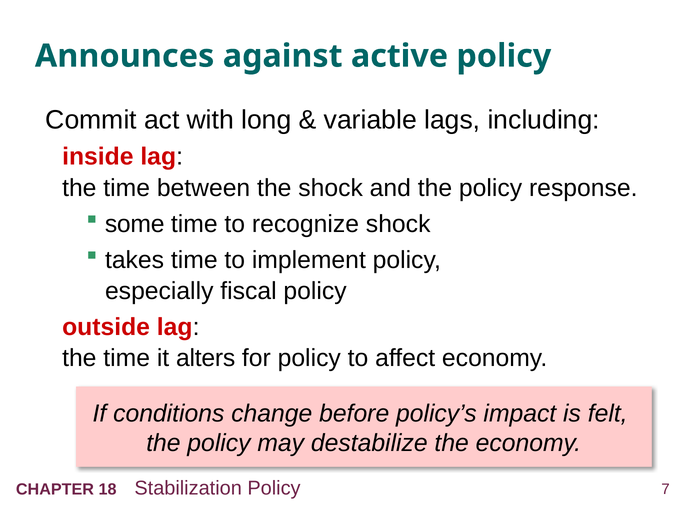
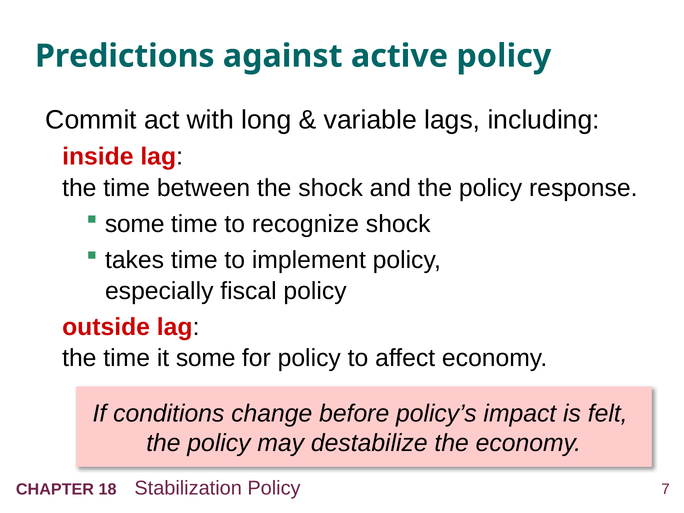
Announces: Announces -> Predictions (125, 56)
it alters: alters -> some (206, 358)
